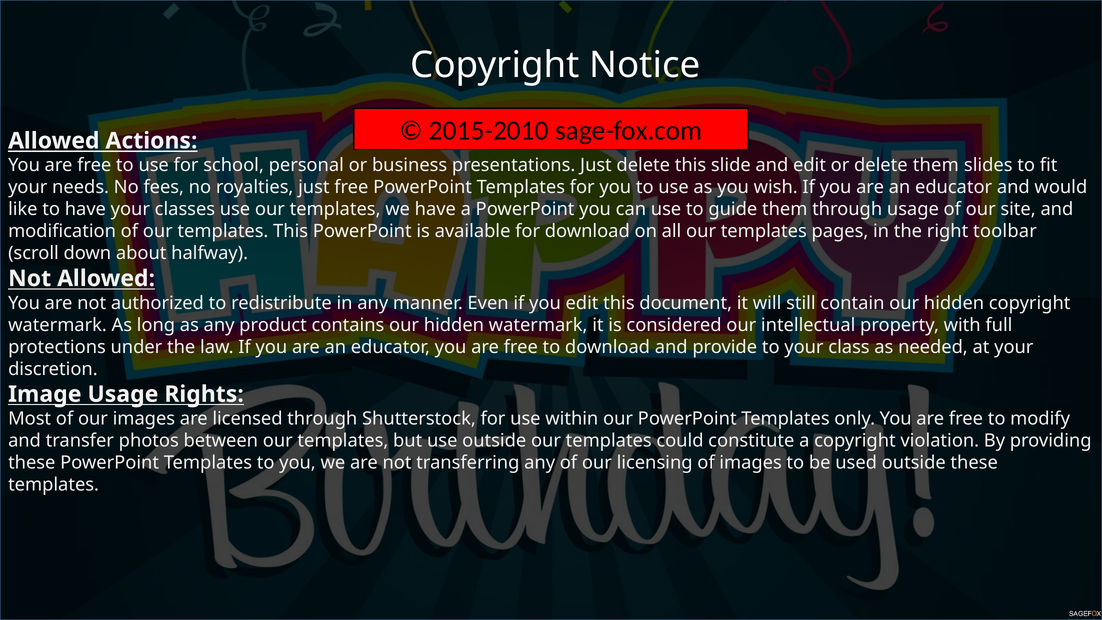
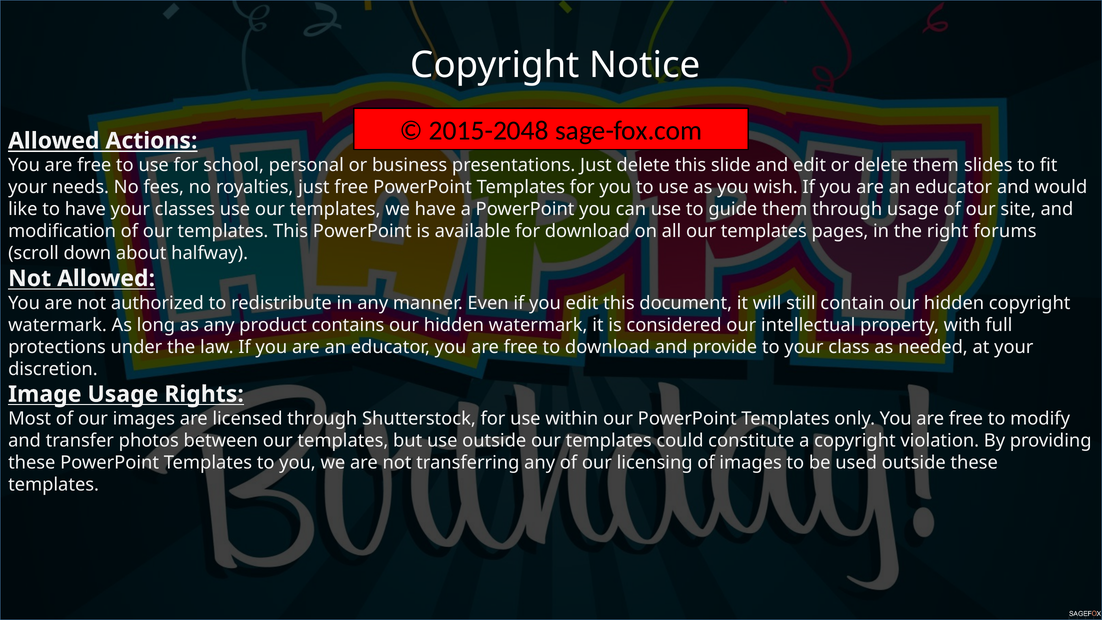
2015-2010: 2015-2010 -> 2015-2048 (489, 131)
toolbar: toolbar -> forums (1005, 231)
